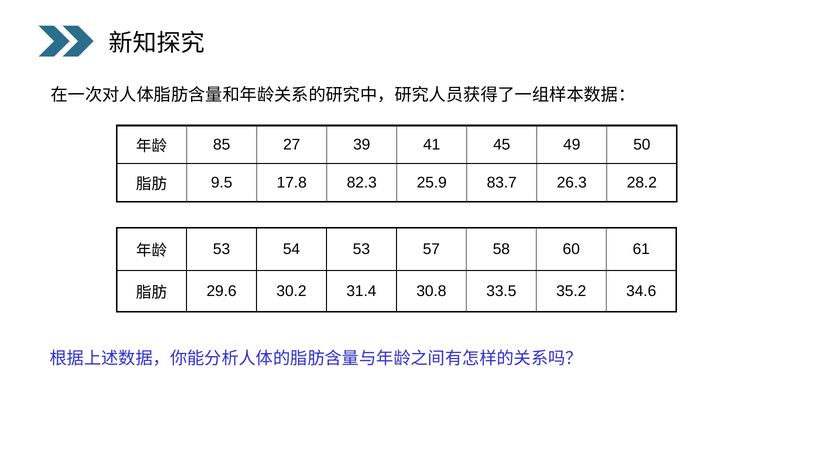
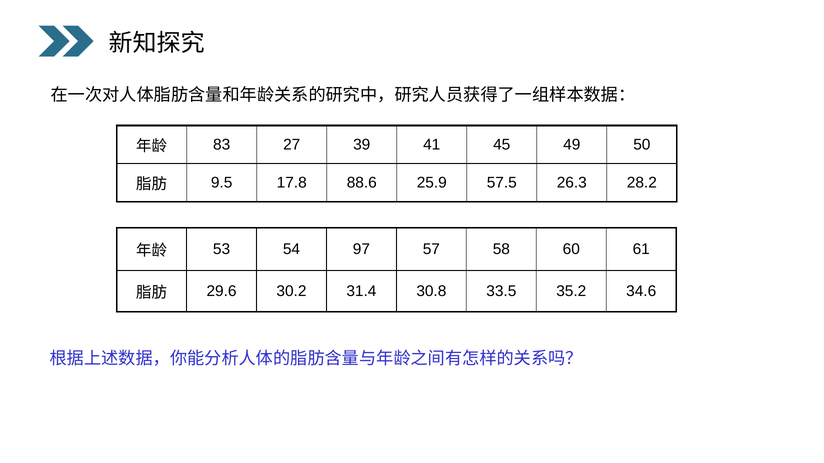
85: 85 -> 83 (222, 145)
82.3: 82.3 -> 88.6 (362, 183)
83.7: 83.7 -> 57.5 (502, 183)
54 53: 53 -> 97 (361, 250)
